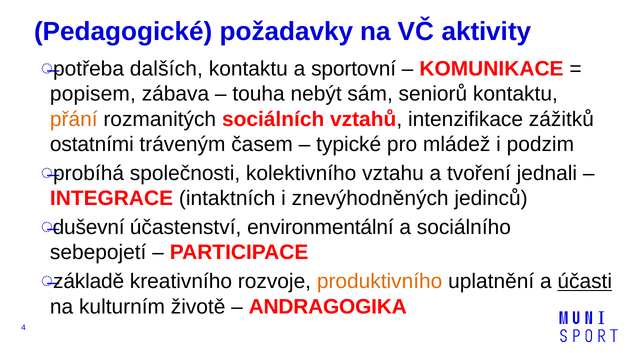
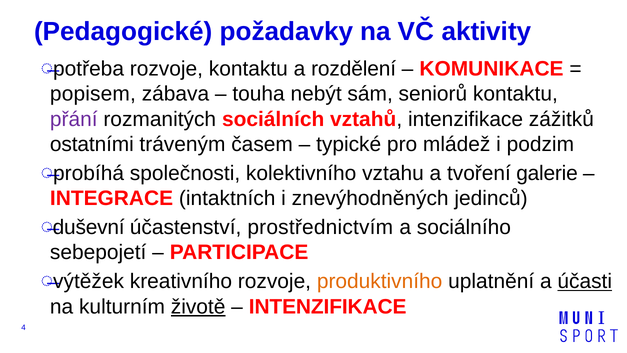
potřeba dalších: dalších -> rozvoje (166, 69)
sportovní: sportovní -> rozdělení (354, 69)
přání colour: orange -> purple (74, 119)
jednali: jednali -> galerie (547, 173)
environmentální: environmentální -> prostřednictvím (320, 227)
základě: základě -> výtěžek (89, 281)
životě underline: none -> present (198, 306)
ANDRAGOGIKA: ANDRAGOGIKA -> INTENZIFIKACE (328, 306)
